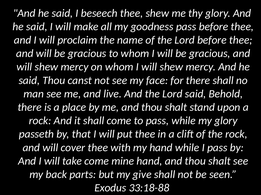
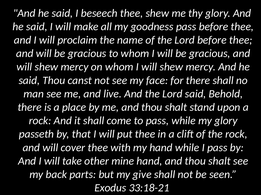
take come: come -> other (97, 162)
33:18-88: 33:18-88 -> 33:18-21 (149, 189)
